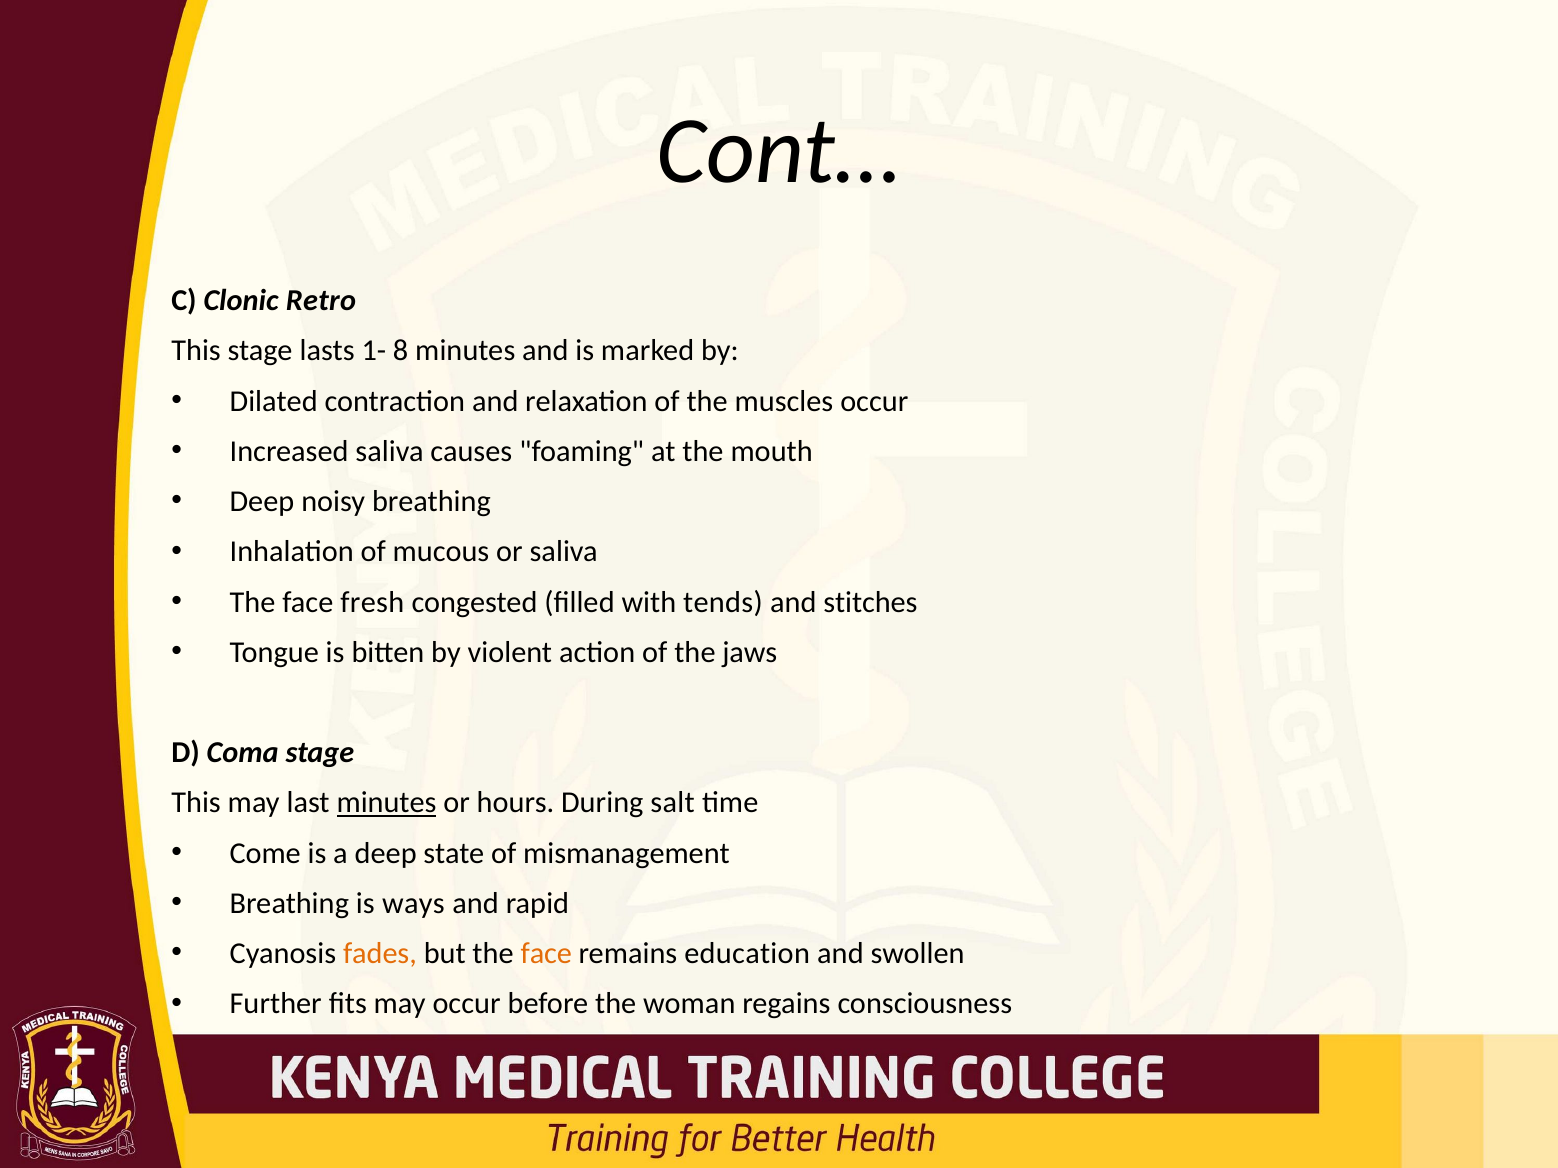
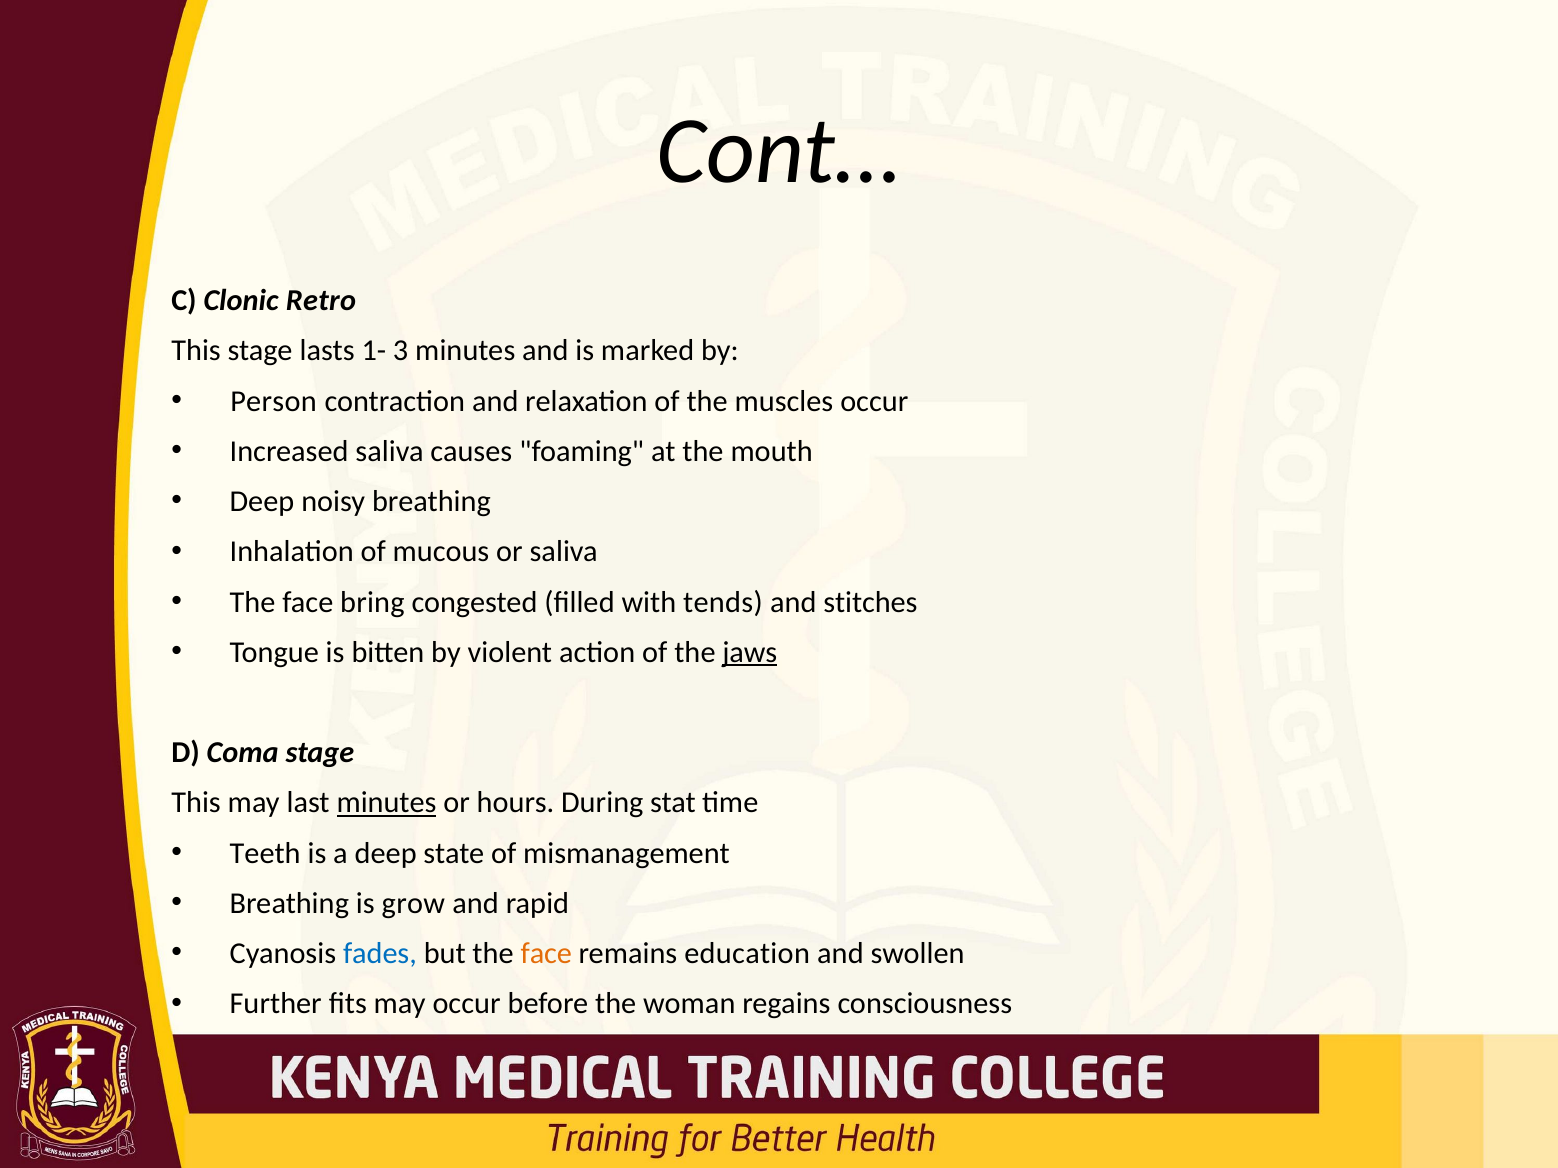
8: 8 -> 3 (401, 351)
Dilated: Dilated -> Person (274, 401)
fresh: fresh -> bring (372, 602)
jaws underline: none -> present (750, 653)
salt: salt -> stat (673, 803)
Come: Come -> Teeth (265, 853)
ways: ways -> grow (413, 904)
fades colour: orange -> blue (380, 954)
